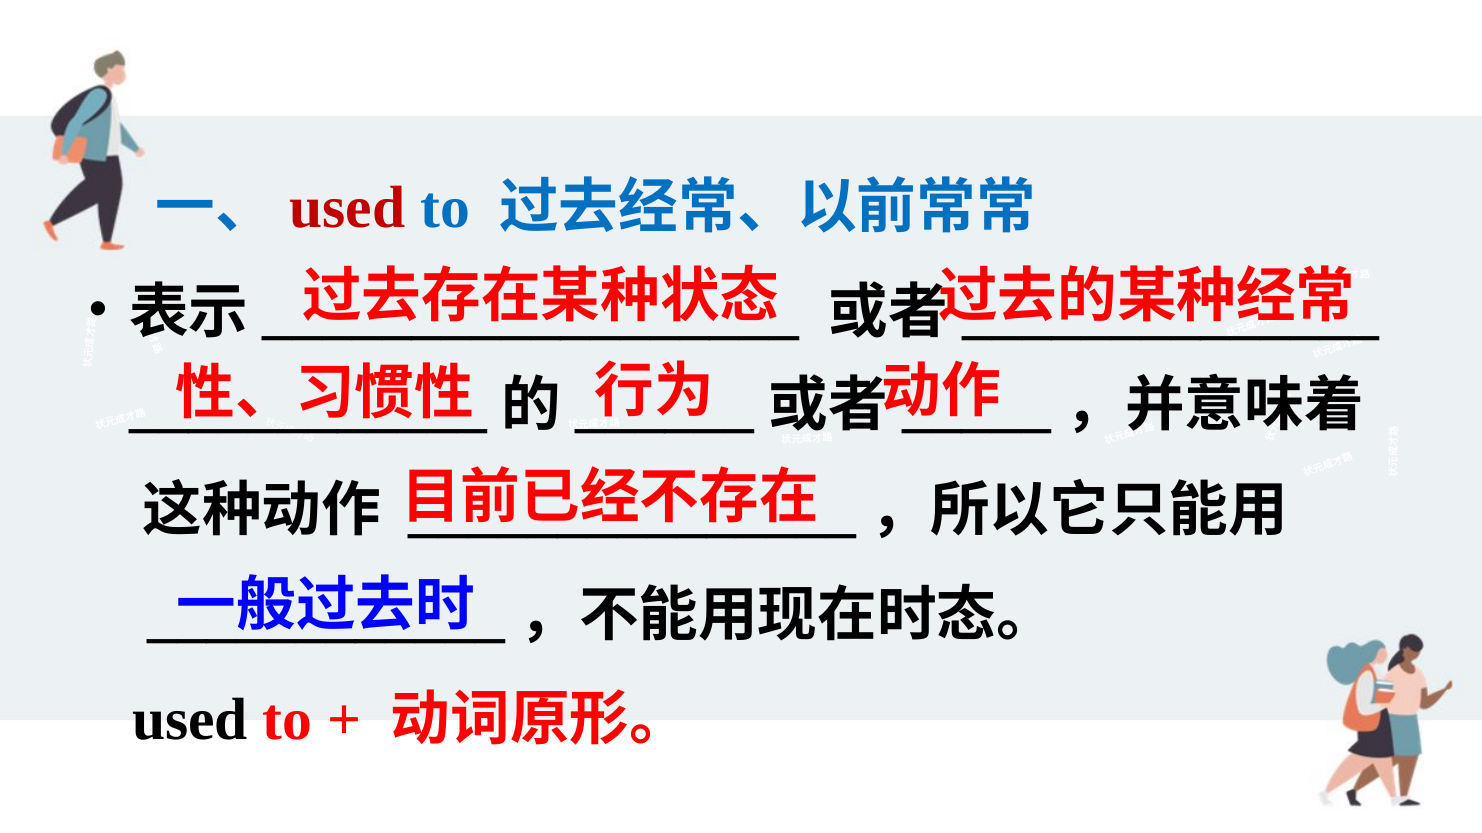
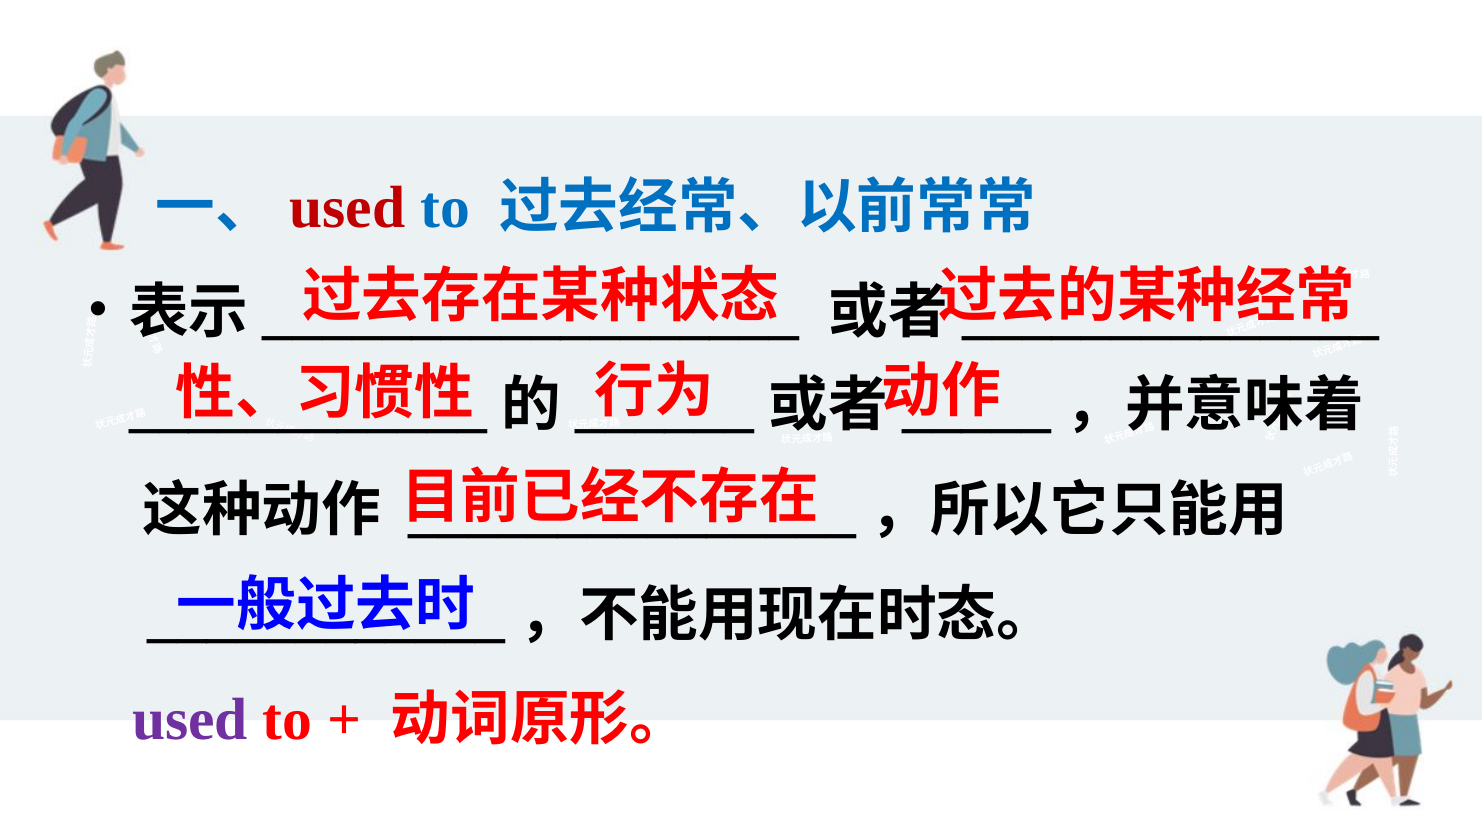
used colour: black -> purple (190, 721)
